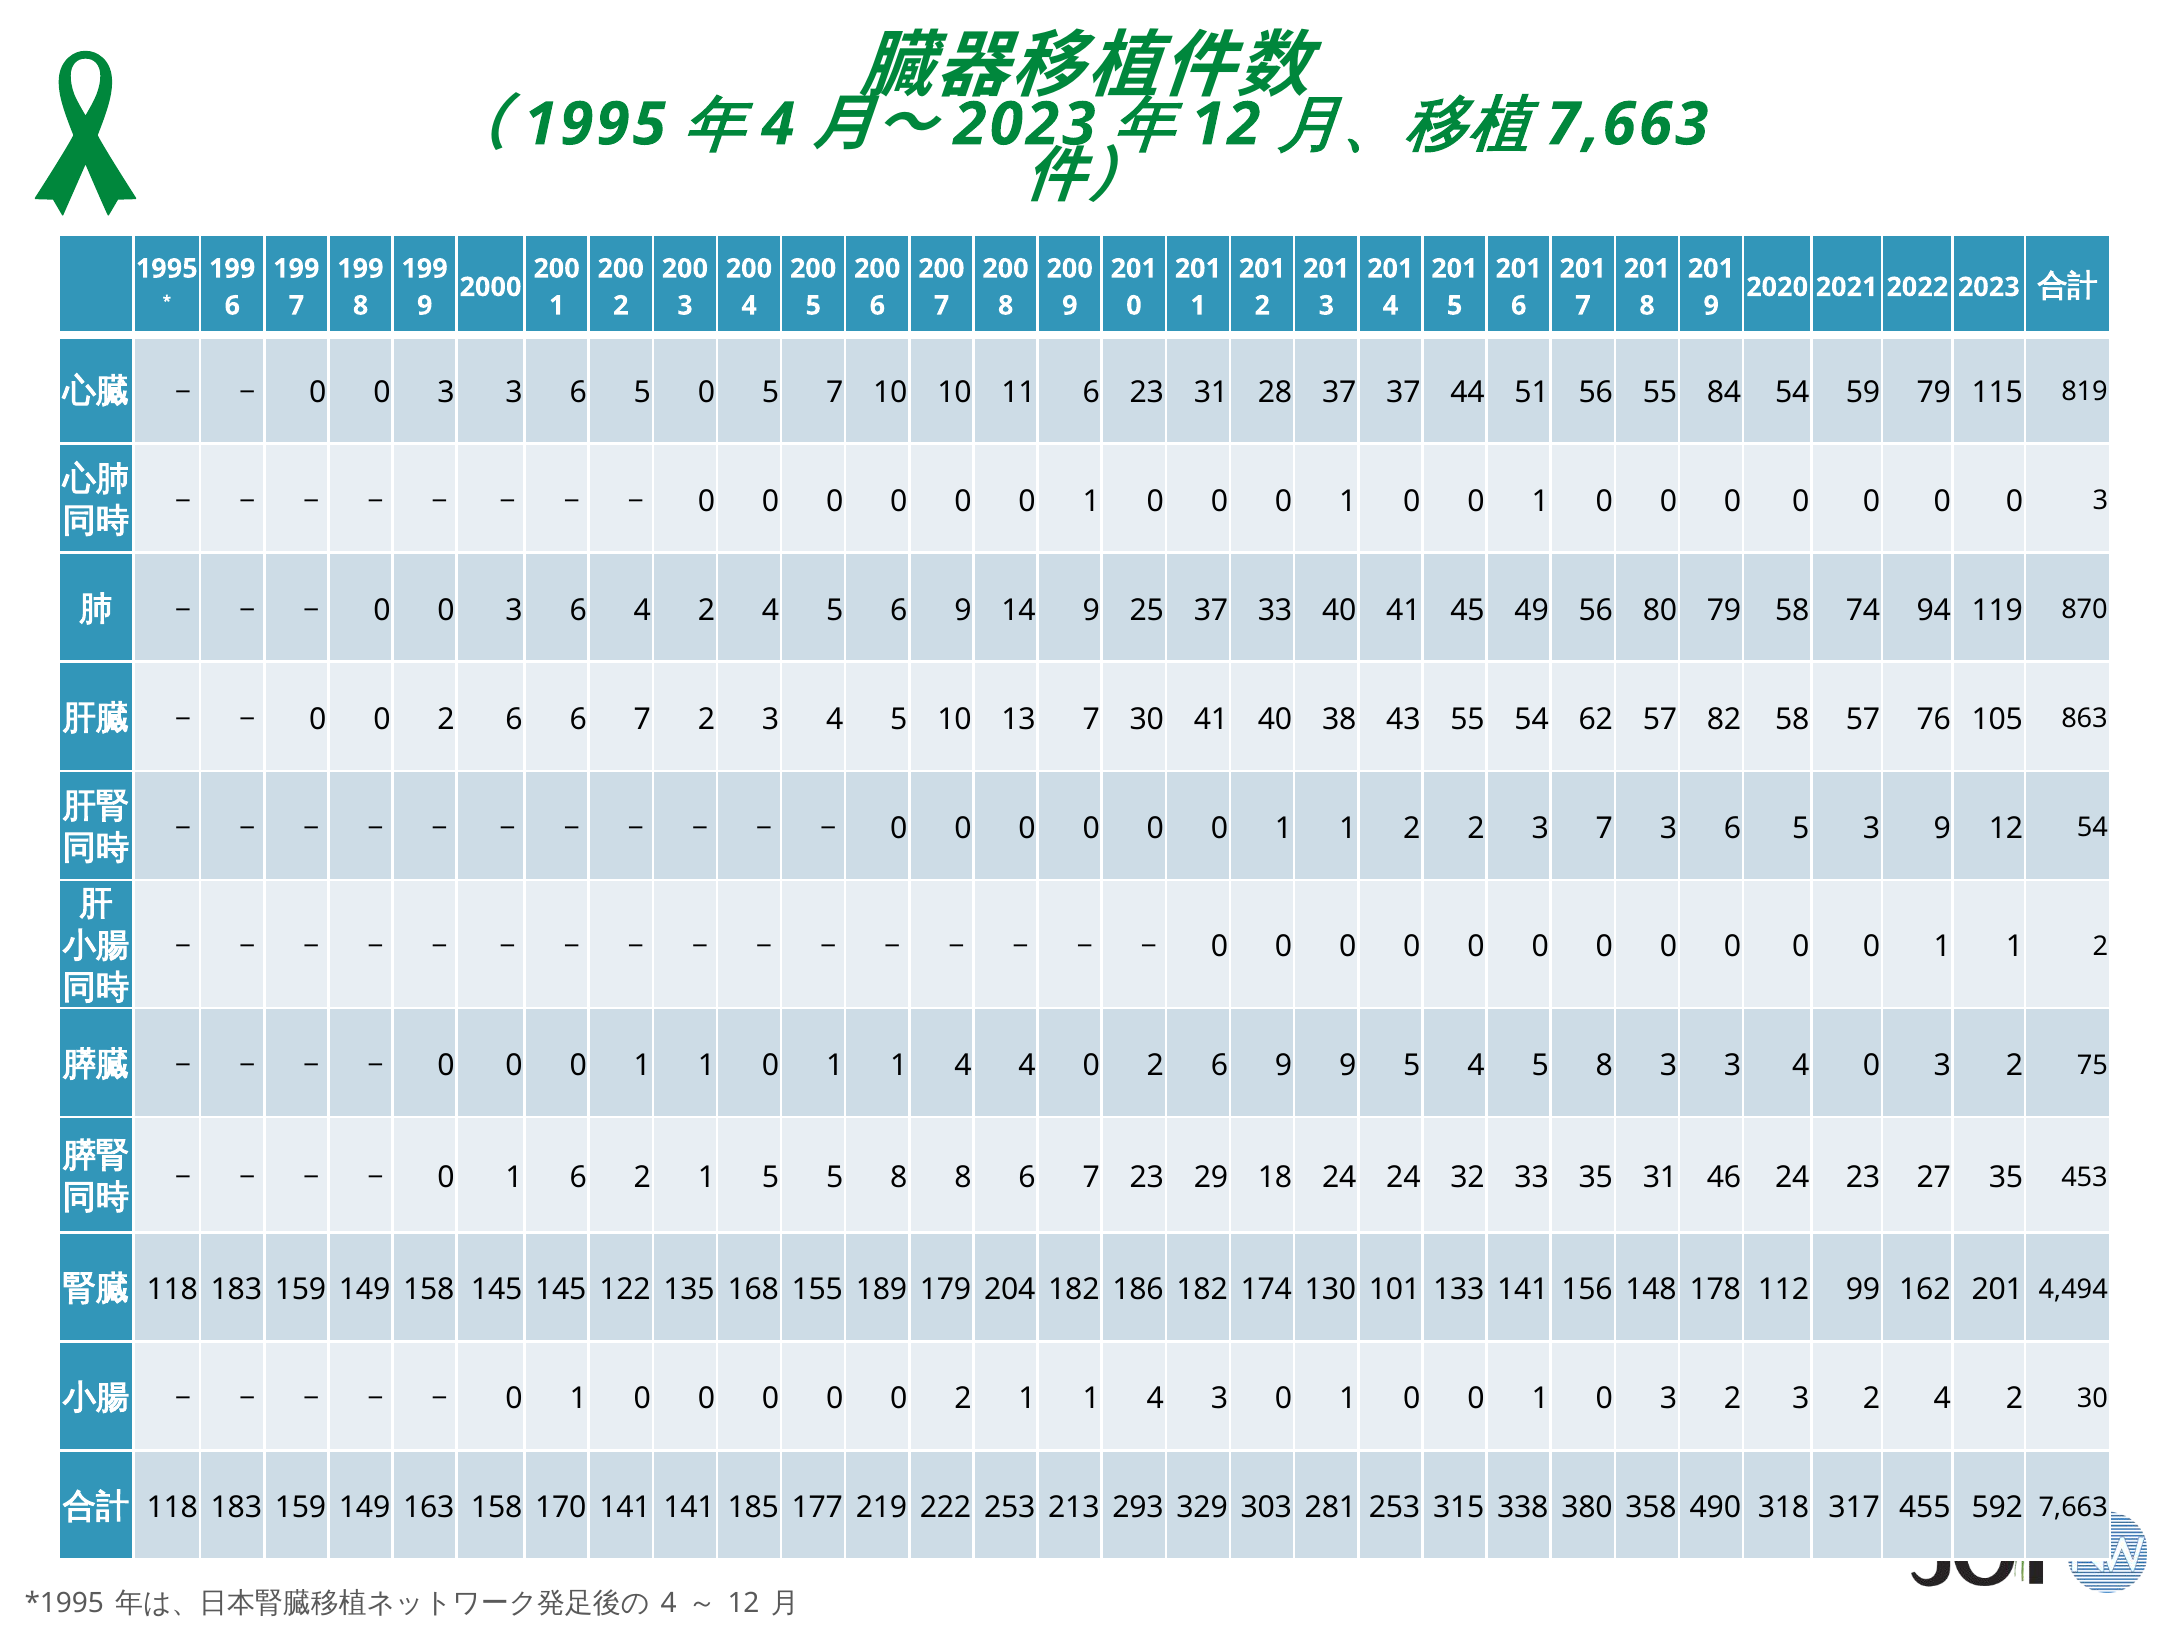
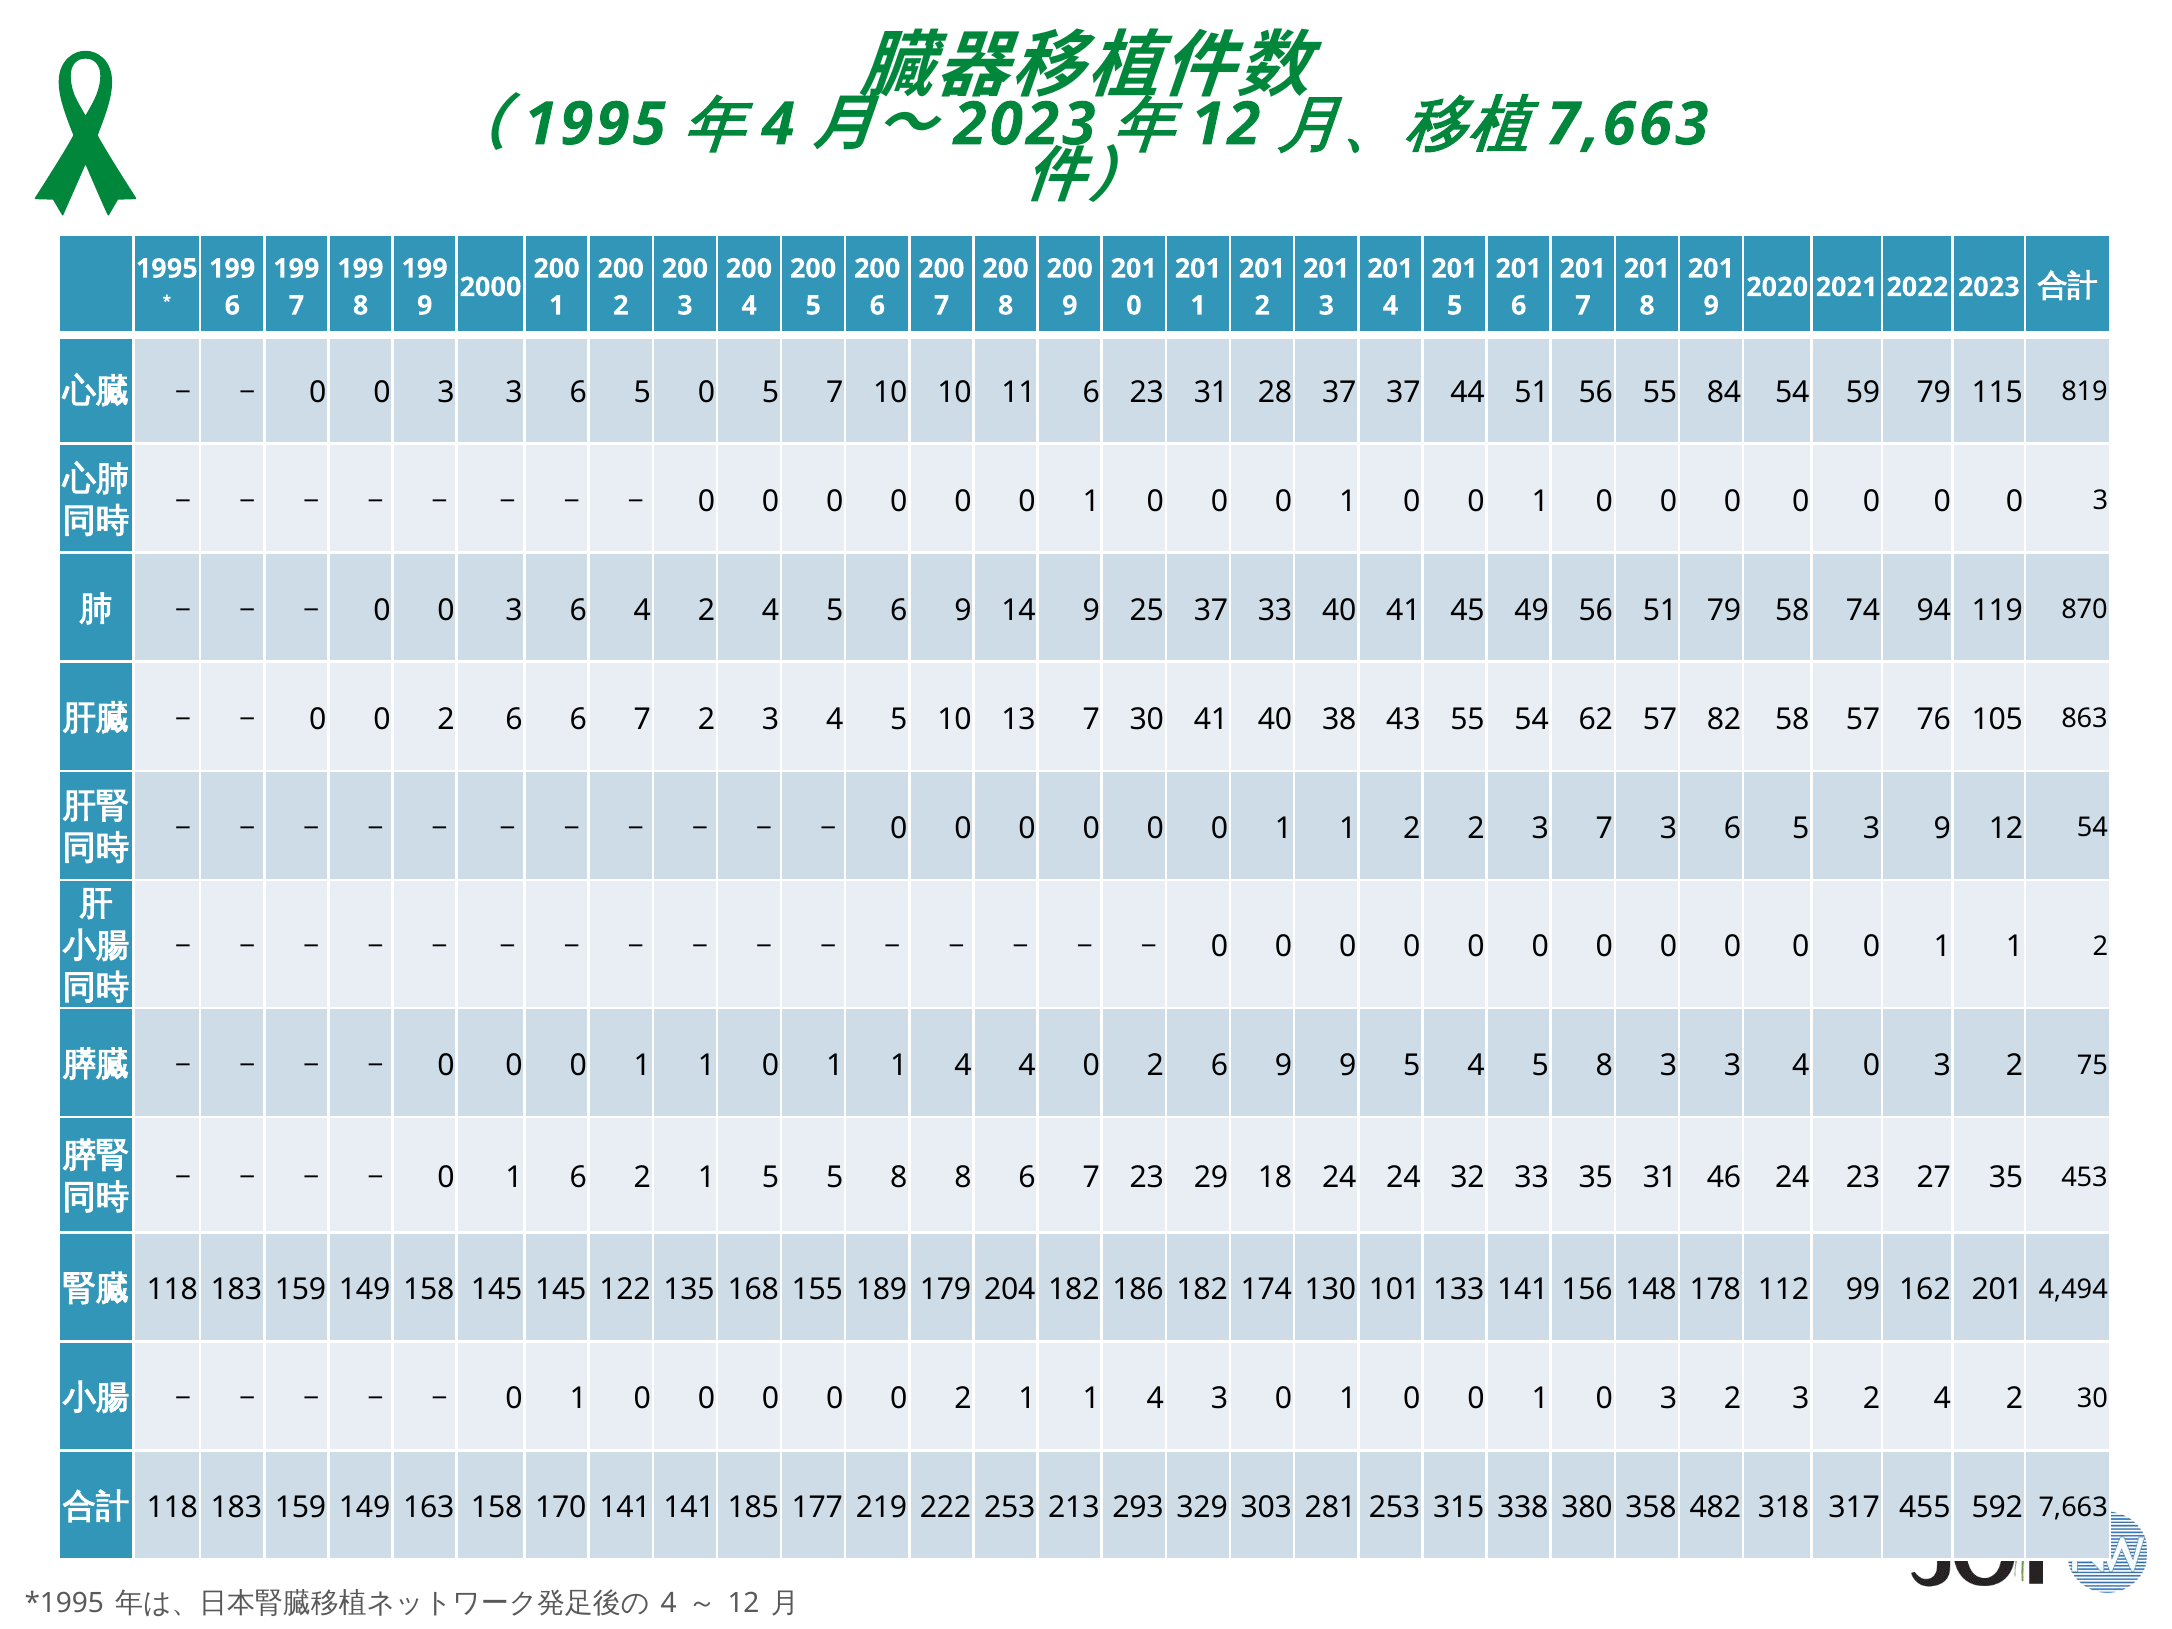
56 80: 80 -> 51 (1660, 610)
490: 490 -> 482 (1715, 1508)
